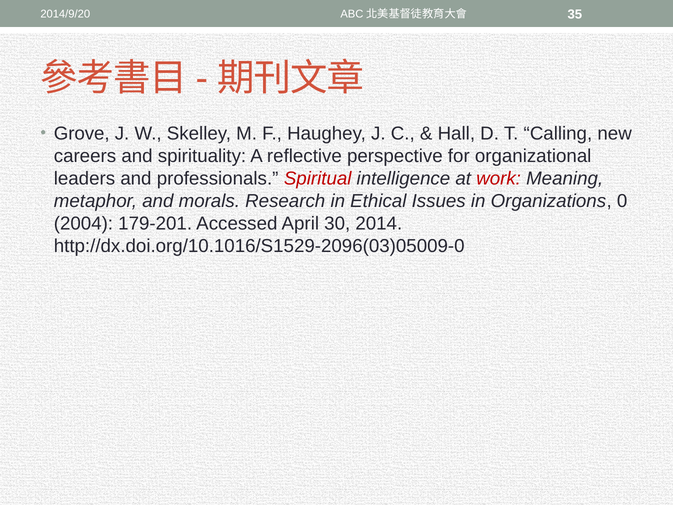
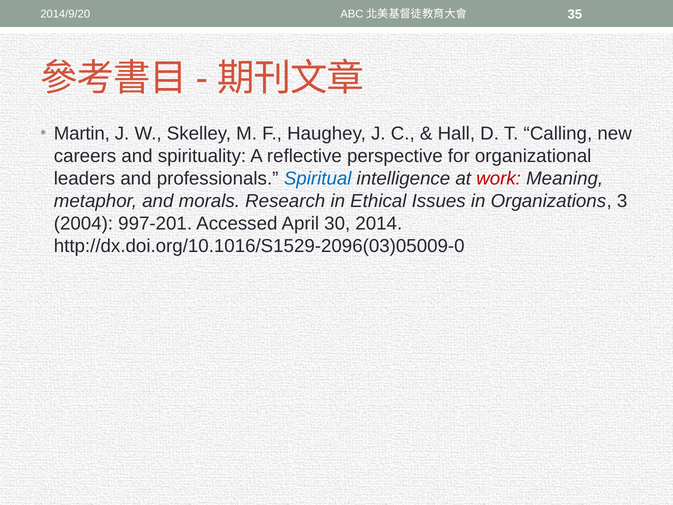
Grove: Grove -> Martin (82, 134)
Spiritual colour: red -> blue (318, 179)
0: 0 -> 3 (622, 201)
179-201: 179-201 -> 997-201 (155, 223)
